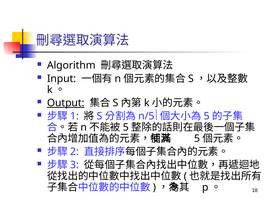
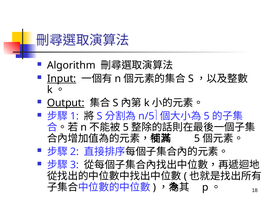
Input underline: none -> present (62, 79)
